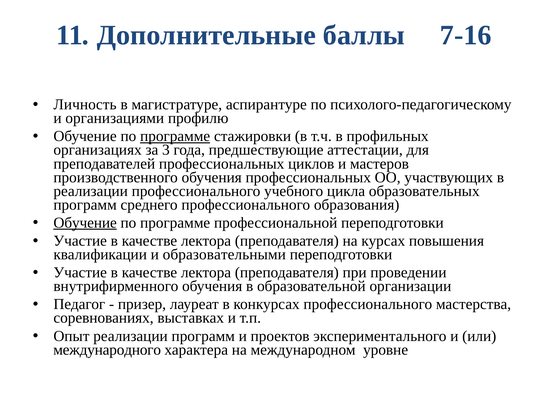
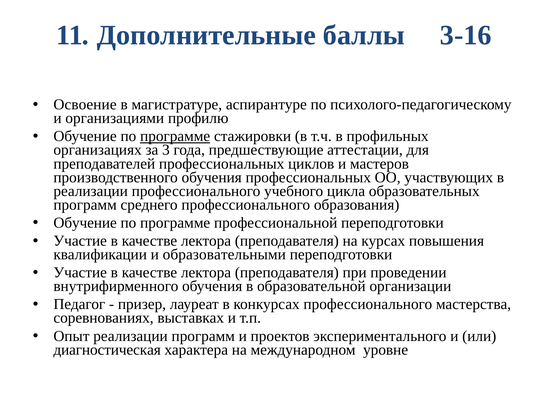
7-16: 7-16 -> 3-16 (466, 35)
Личность: Личность -> Освоение (85, 105)
Обучение underline: present -> none (85, 223)
международного: международного -> диагностическая (107, 350)
